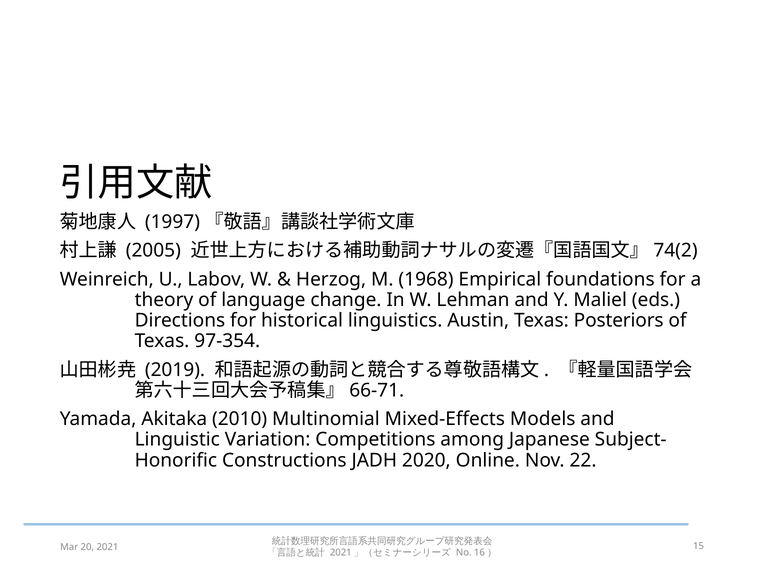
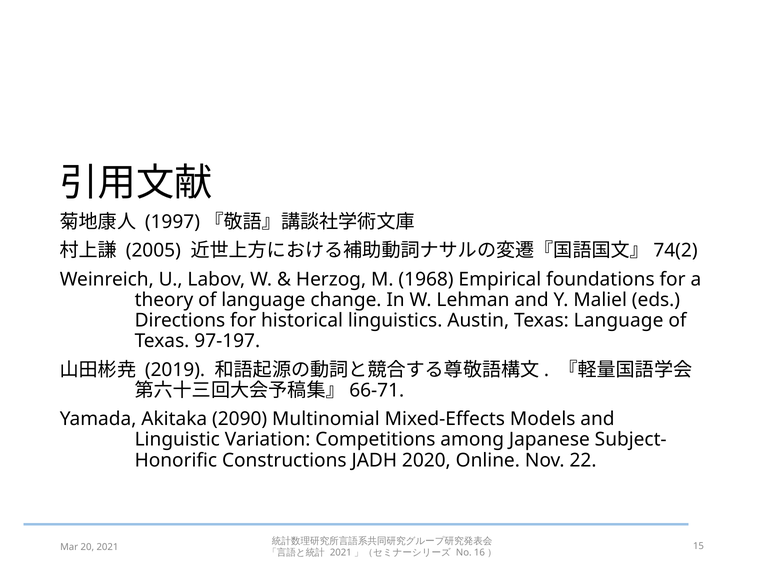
Texas Posteriors: Posteriors -> Language (619, 320)
97-354: 97-354 -> 97-197 (227, 341)
2010: 2010 -> 2090 (240, 419)
